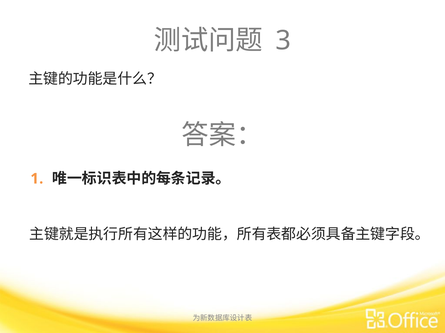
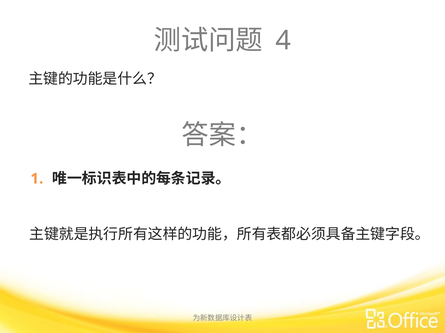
3: 3 -> 4 (283, 41)
